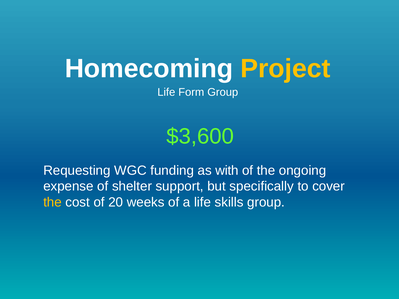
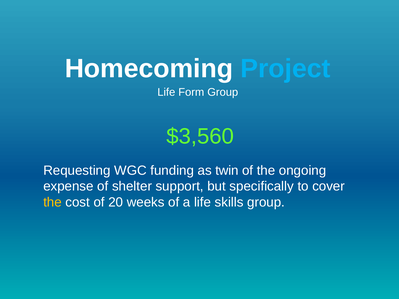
Project colour: yellow -> light blue (285, 69)
$3,600: $3,600 -> $3,560 (200, 136)
with: with -> twin (227, 171)
